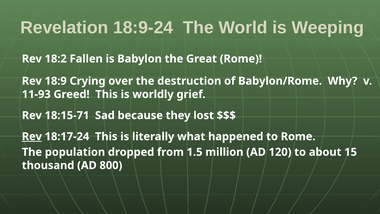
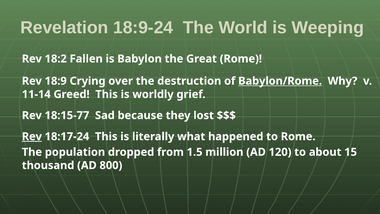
Babylon/Rome underline: none -> present (280, 81)
11-93: 11-93 -> 11-14 (36, 94)
18:15-71: 18:15-71 -> 18:15-77 (67, 115)
